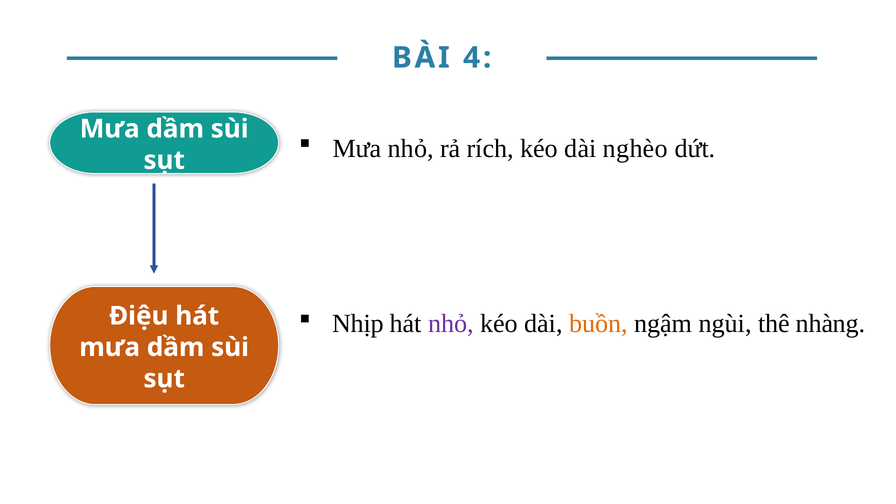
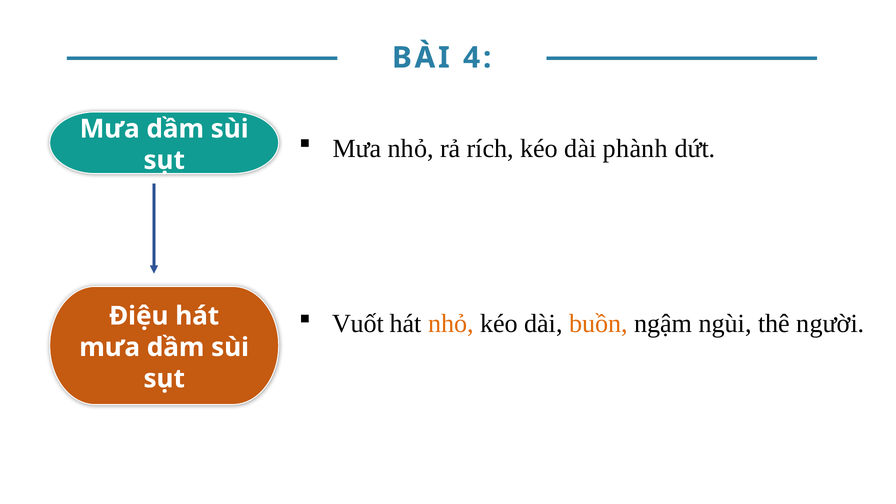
nghèo: nghèo -> phành (635, 148)
Nhịp: Nhịp -> Vuốt (358, 324)
nhỏ colour: purple -> orange (451, 324)
nhàng: nhàng -> người (830, 324)
